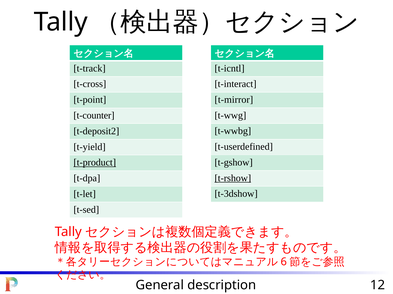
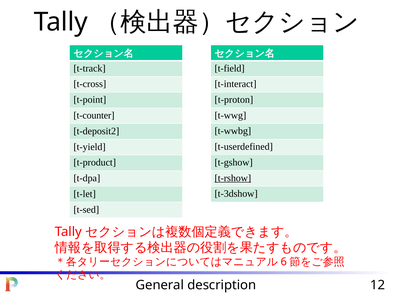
t-icntl: t-icntl -> t-field (230, 68)
t-mirror: t-mirror -> t-proton (234, 100)
t-product underline: present -> none (95, 163)
